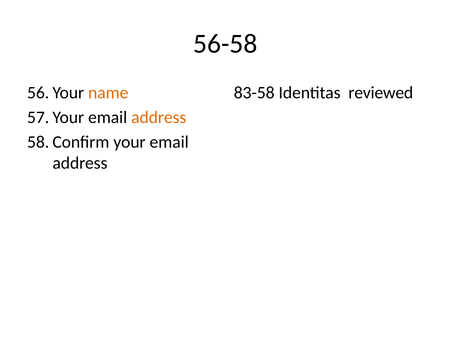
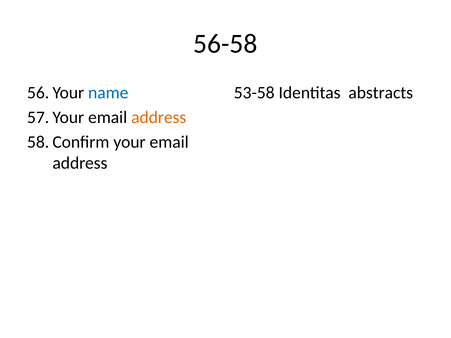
name colour: orange -> blue (108, 93)
83-58: 83-58 -> 53-58 (254, 93)
reviewed: reviewed -> abstracts (381, 93)
